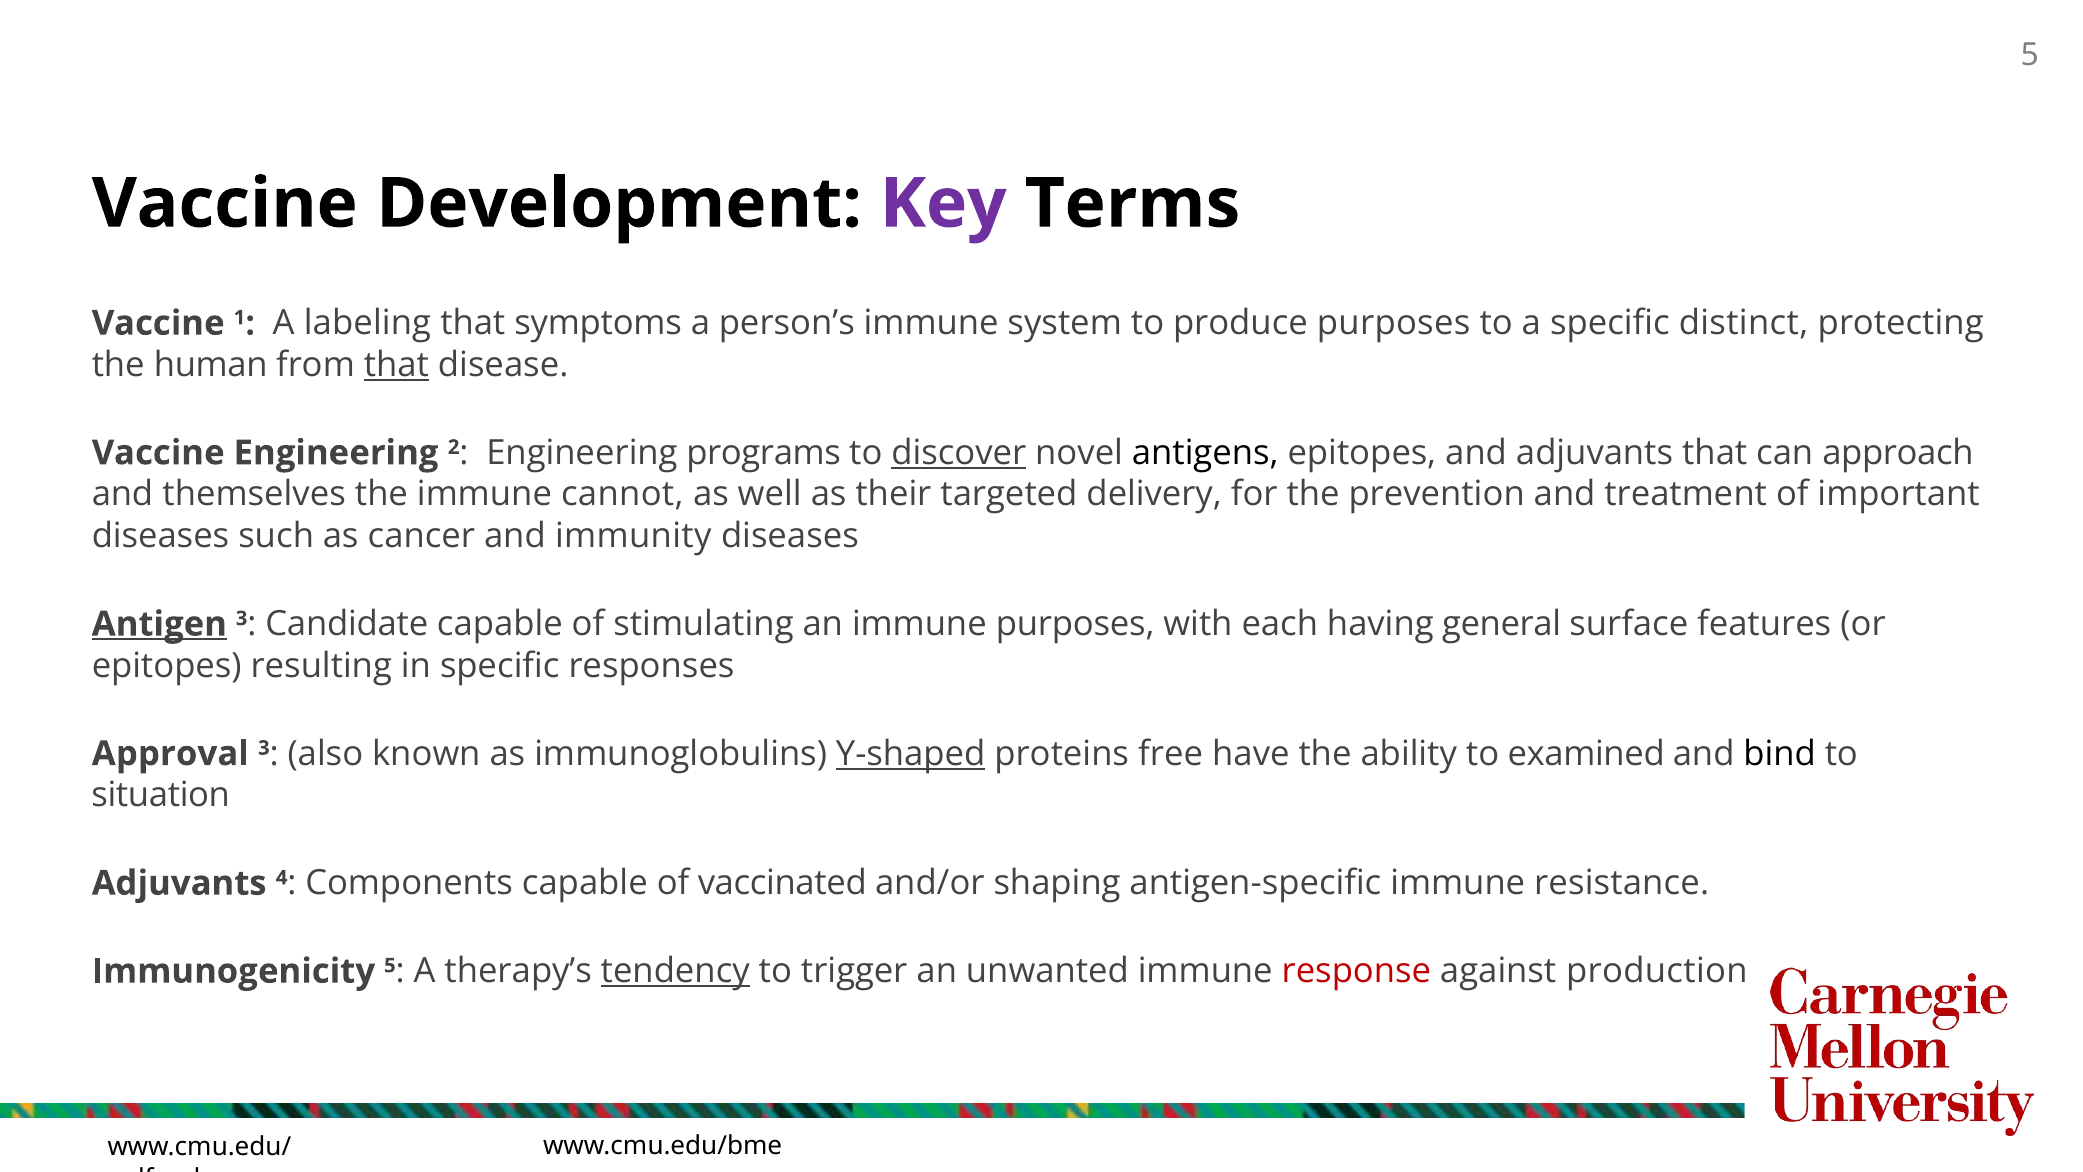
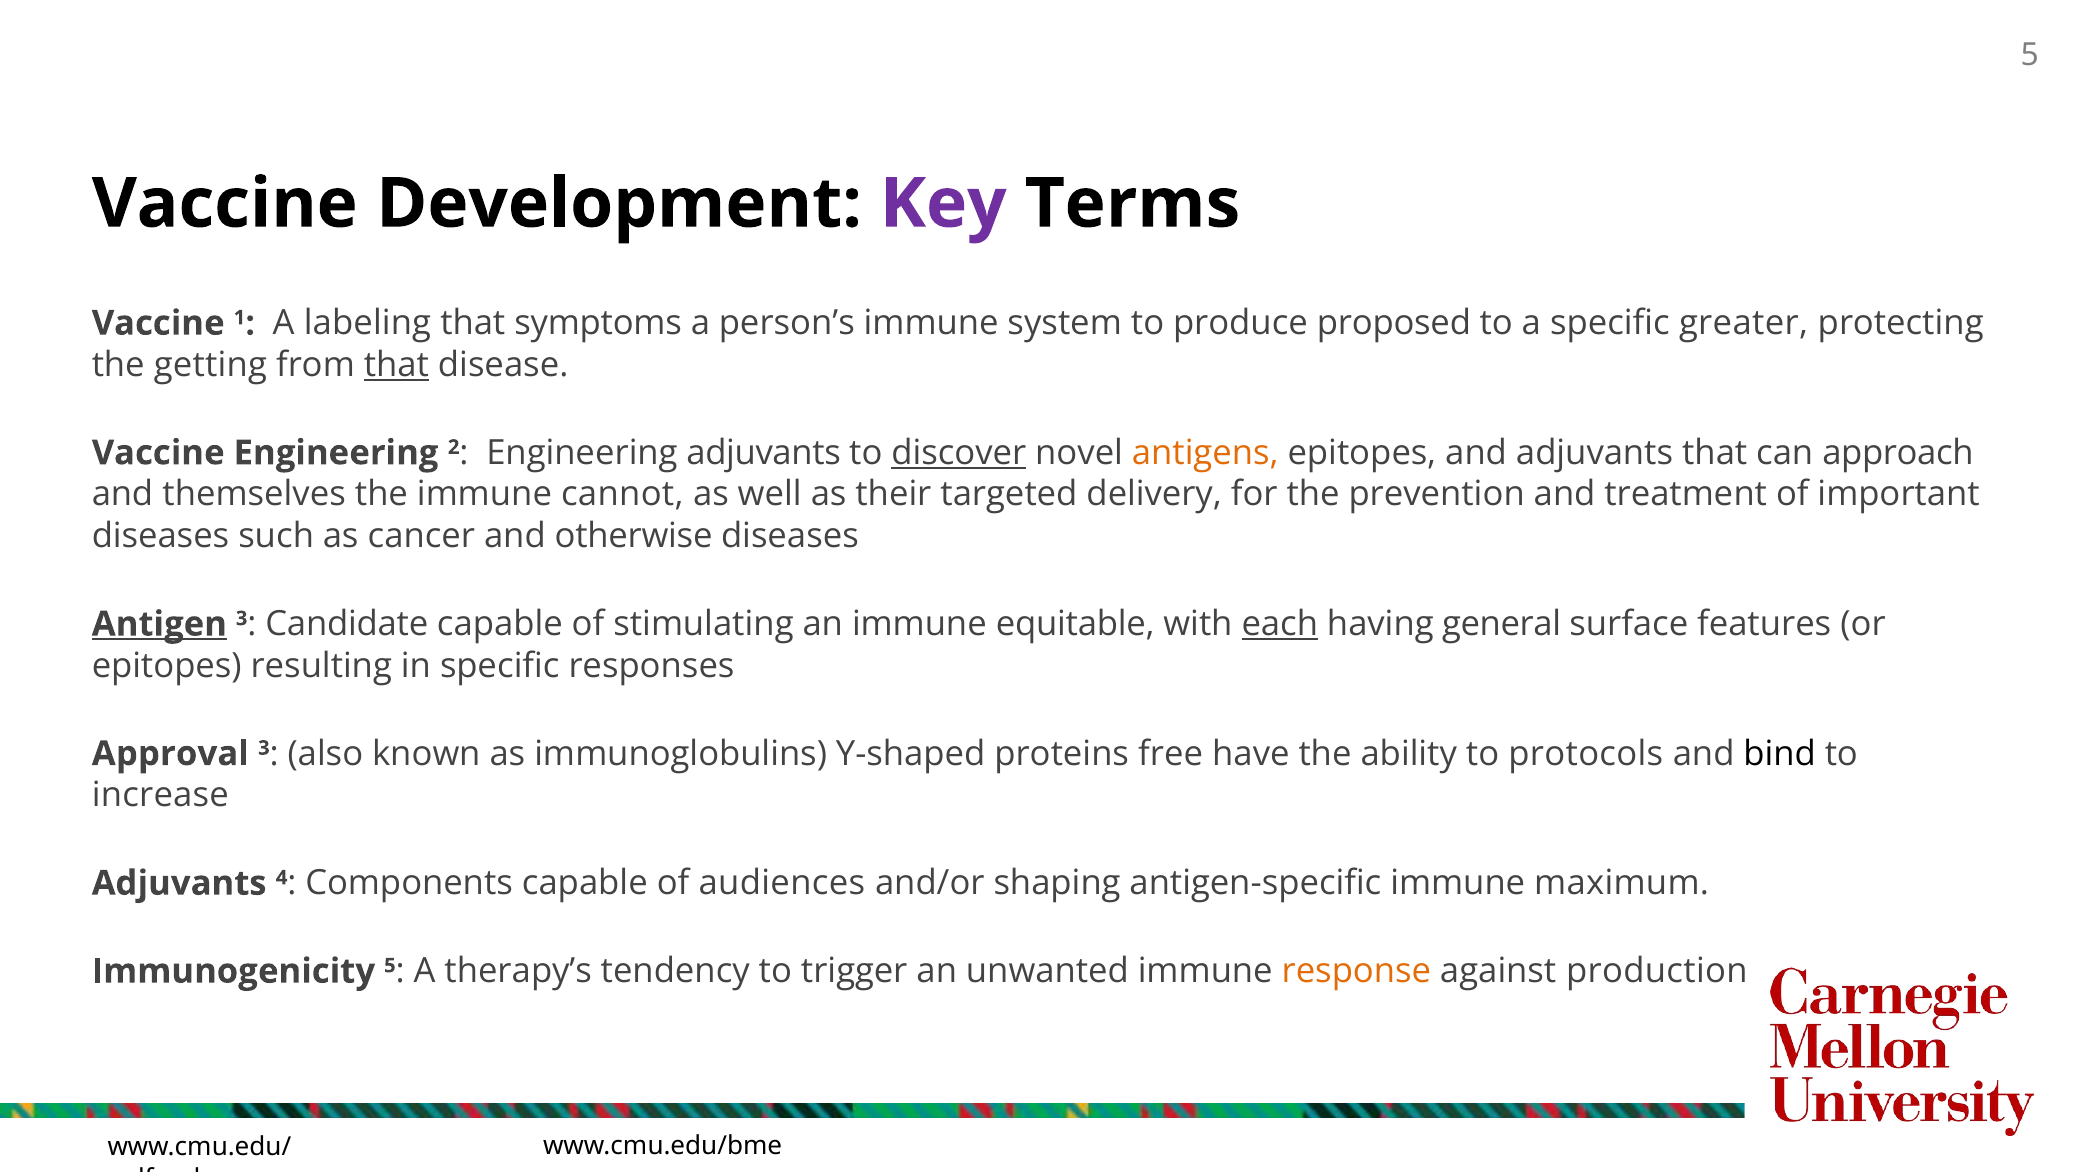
produce purposes: purposes -> proposed (1394, 323)
distinct: distinct -> greater (1744, 323)
human: human -> getting (210, 365)
Engineering programs: programs -> adjuvants (764, 453)
antigens colour: black -> orange (1205, 453)
immunity: immunity -> otherwise (634, 536)
immune purposes: purposes -> equitable (1075, 624)
each underline: none -> present (1280, 624)
Y-shaped underline: present -> none (911, 754)
examined: examined -> protocols (1586, 754)
situation: situation -> increase (160, 795)
vaccinated: vaccinated -> audiences (782, 883)
resistance: resistance -> maximum (1622, 883)
tendency underline: present -> none (675, 971)
response colour: red -> orange (1356, 971)
